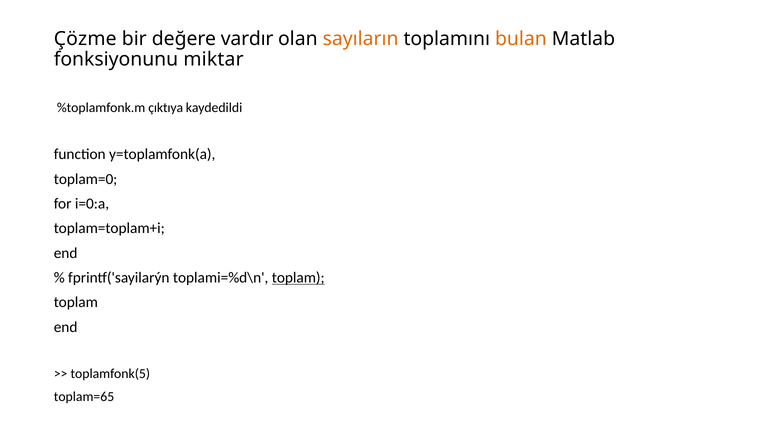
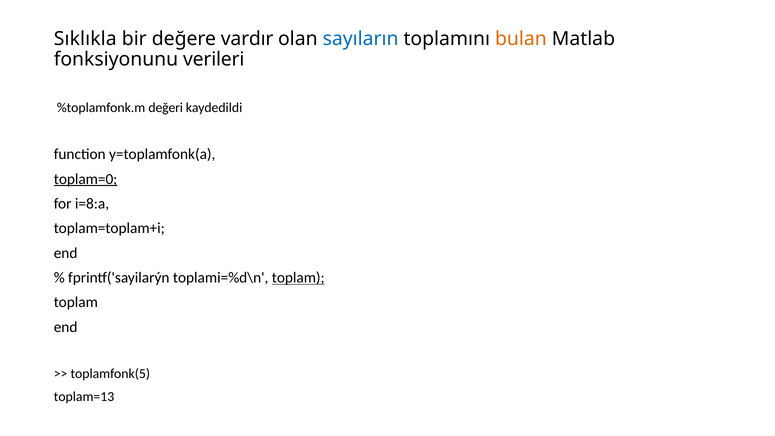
Çözme: Çözme -> Sıklıkla (85, 39)
sayıların colour: orange -> blue (361, 39)
miktar: miktar -> verileri (214, 60)
çıktıya: çıktıya -> değeri (166, 108)
toplam=0 underline: none -> present (86, 179)
i=0:a: i=0:a -> i=8:a (92, 204)
toplam=65: toplam=65 -> toplam=13 (84, 397)
